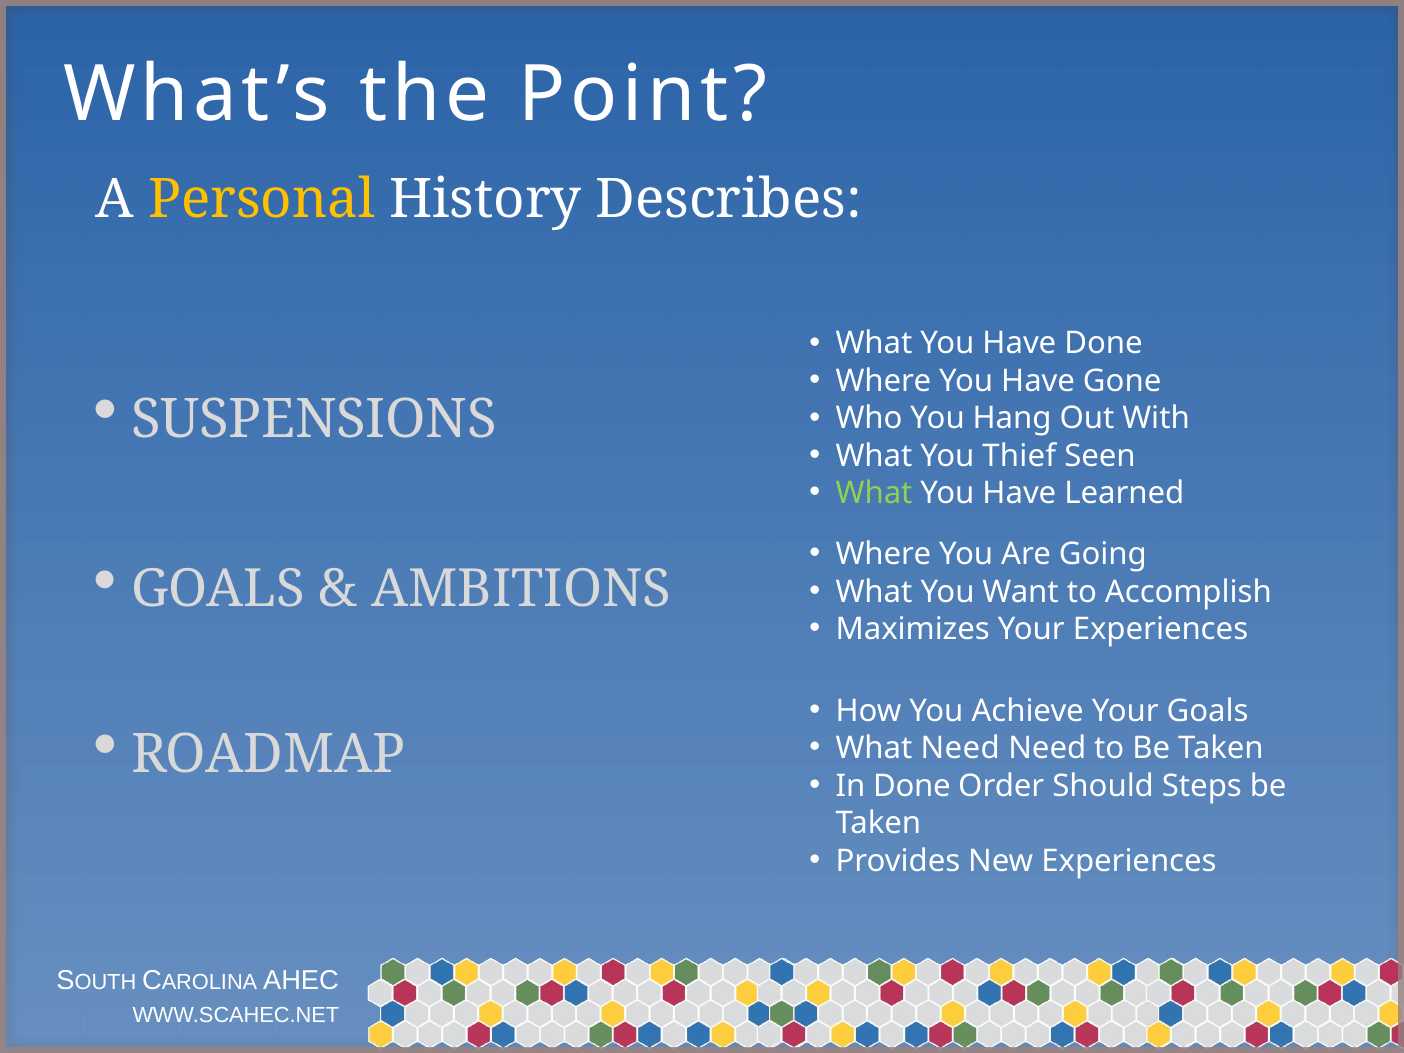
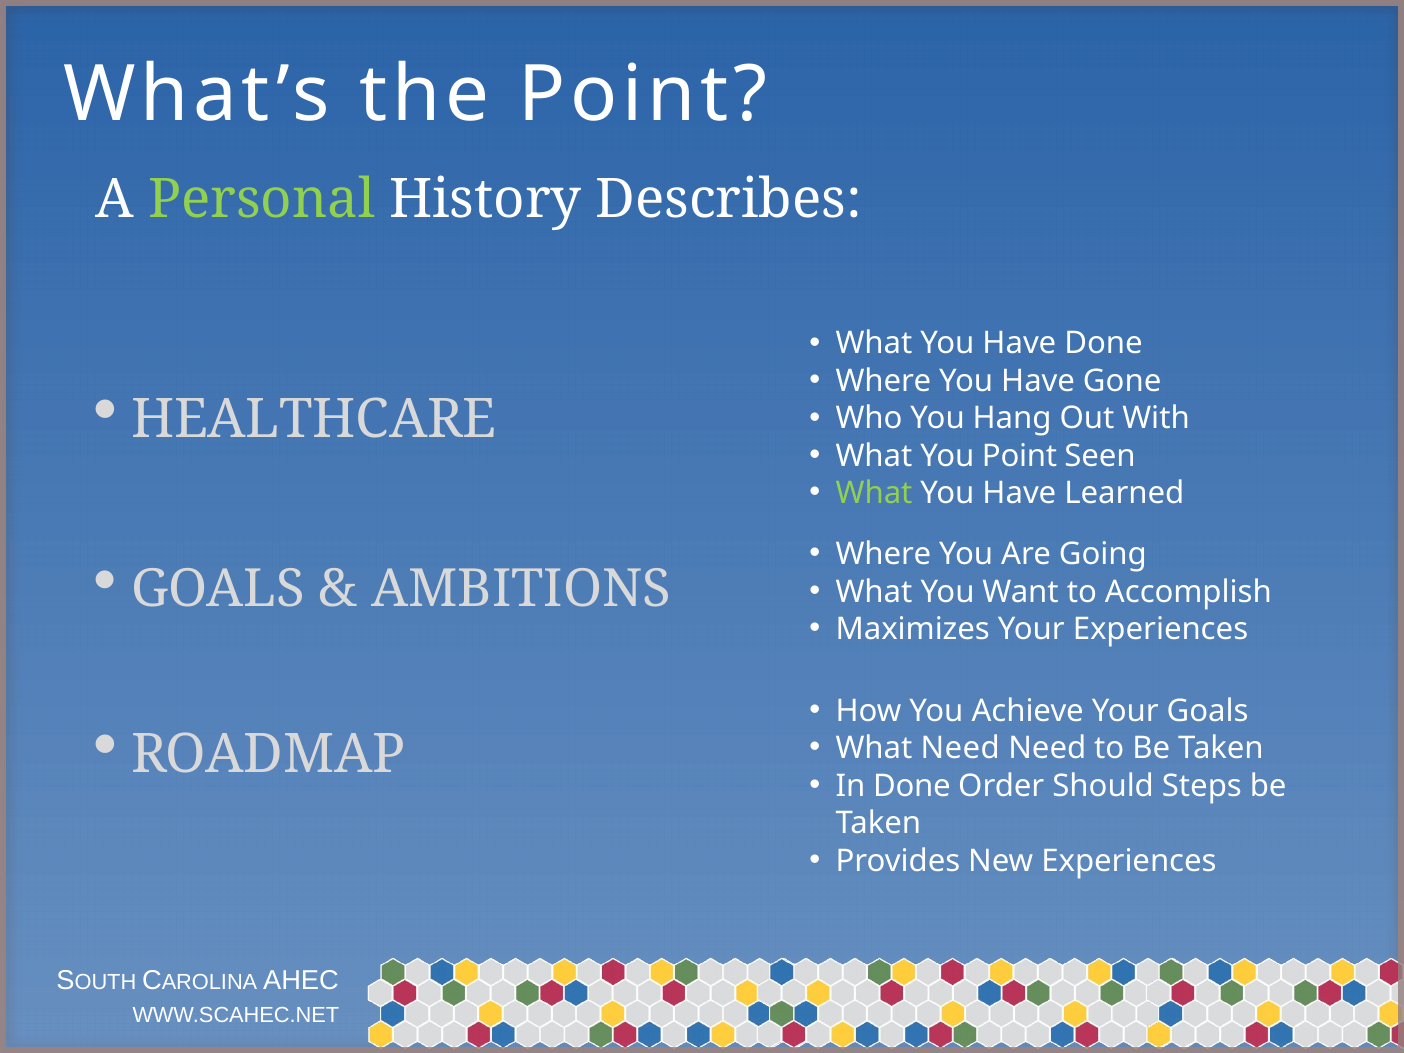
Personal colour: yellow -> light green (262, 199)
SUSPENSIONS: SUSPENSIONS -> HEALTHCARE (314, 420)
You Thief: Thief -> Point (1020, 456)
